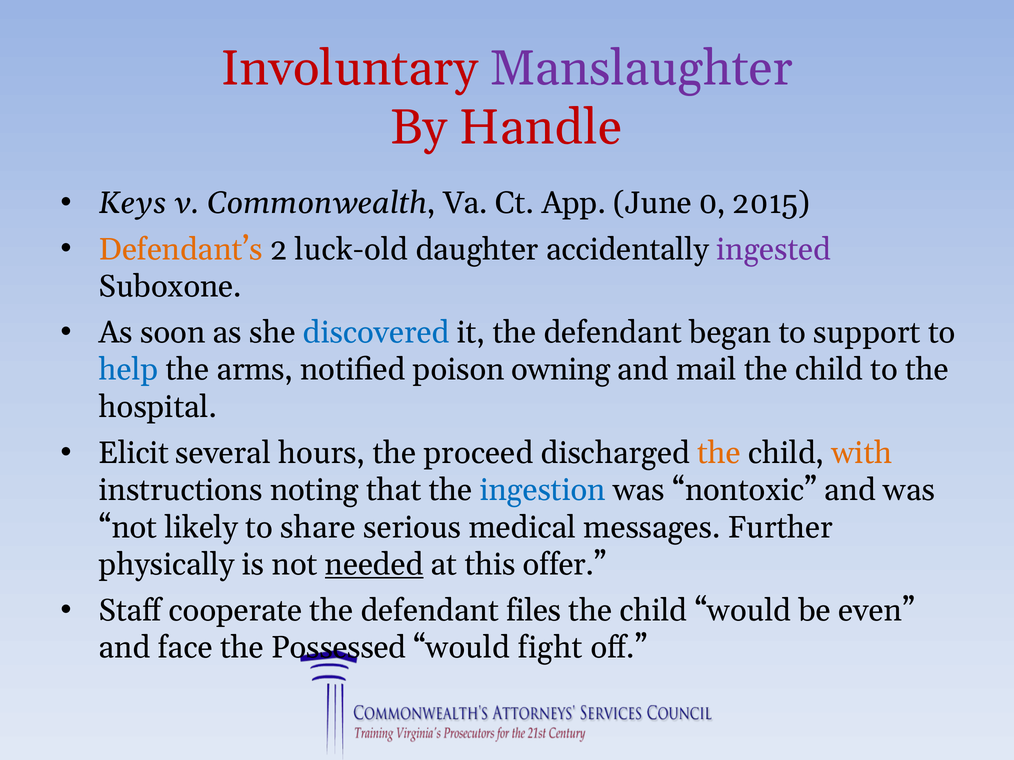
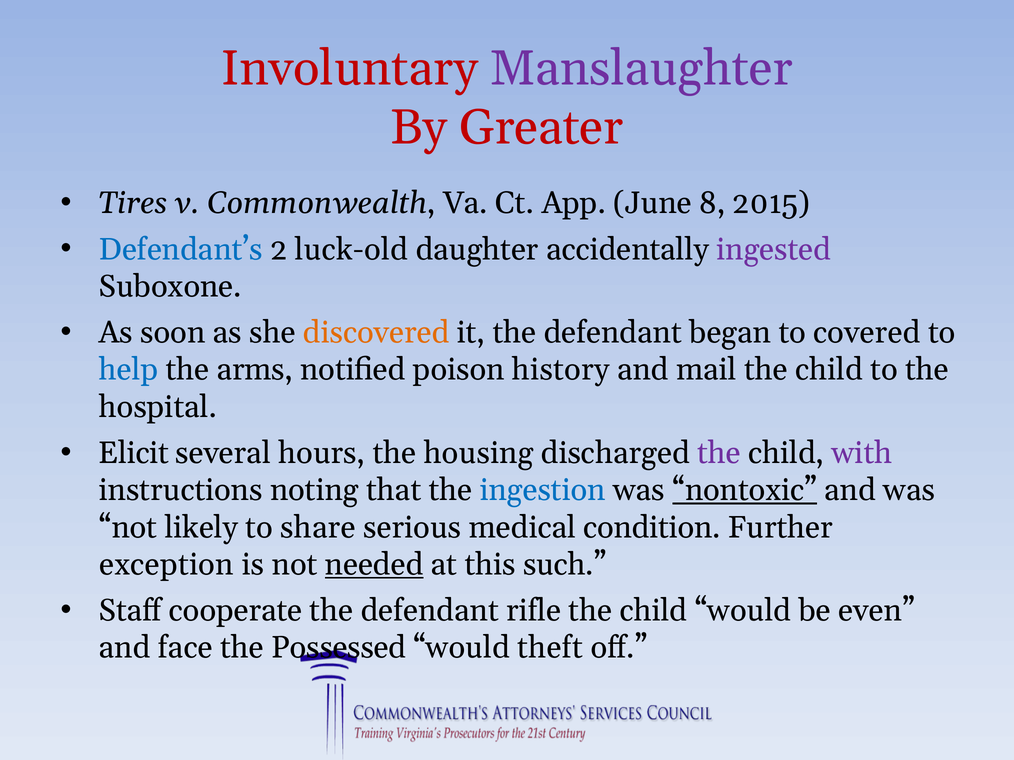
Handle: Handle -> Greater (541, 128)
Keys: Keys -> Tires (133, 203)
0: 0 -> 8 (712, 203)
Defendant’s colour: orange -> blue (181, 249)
discovered colour: blue -> orange (376, 333)
support: support -> covered (867, 333)
owning: owning -> history (561, 370)
proceed: proceed -> housing (478, 453)
the colour: orange -> purple (719, 453)
with colour: orange -> purple (862, 453)
nontoxic underline: none -> present (745, 491)
messages: messages -> condition (652, 528)
physically: physically -> exception (166, 565)
offer: offer -> such (565, 565)
files: files -> rifle (534, 611)
fight: fight -> theft (550, 648)
